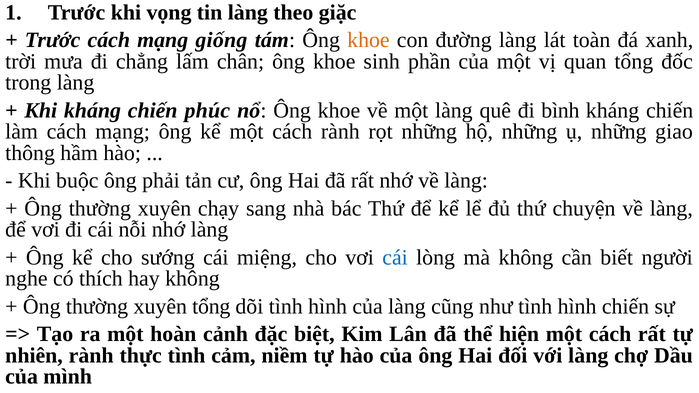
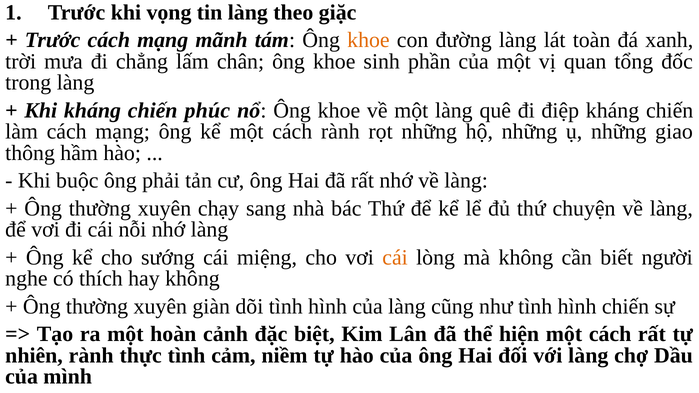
giống: giống -> mãnh (221, 40)
bình: bình -> điệp (560, 110)
cái colour: blue -> orange (395, 257)
xuyên tổng: tổng -> giàn (211, 307)
